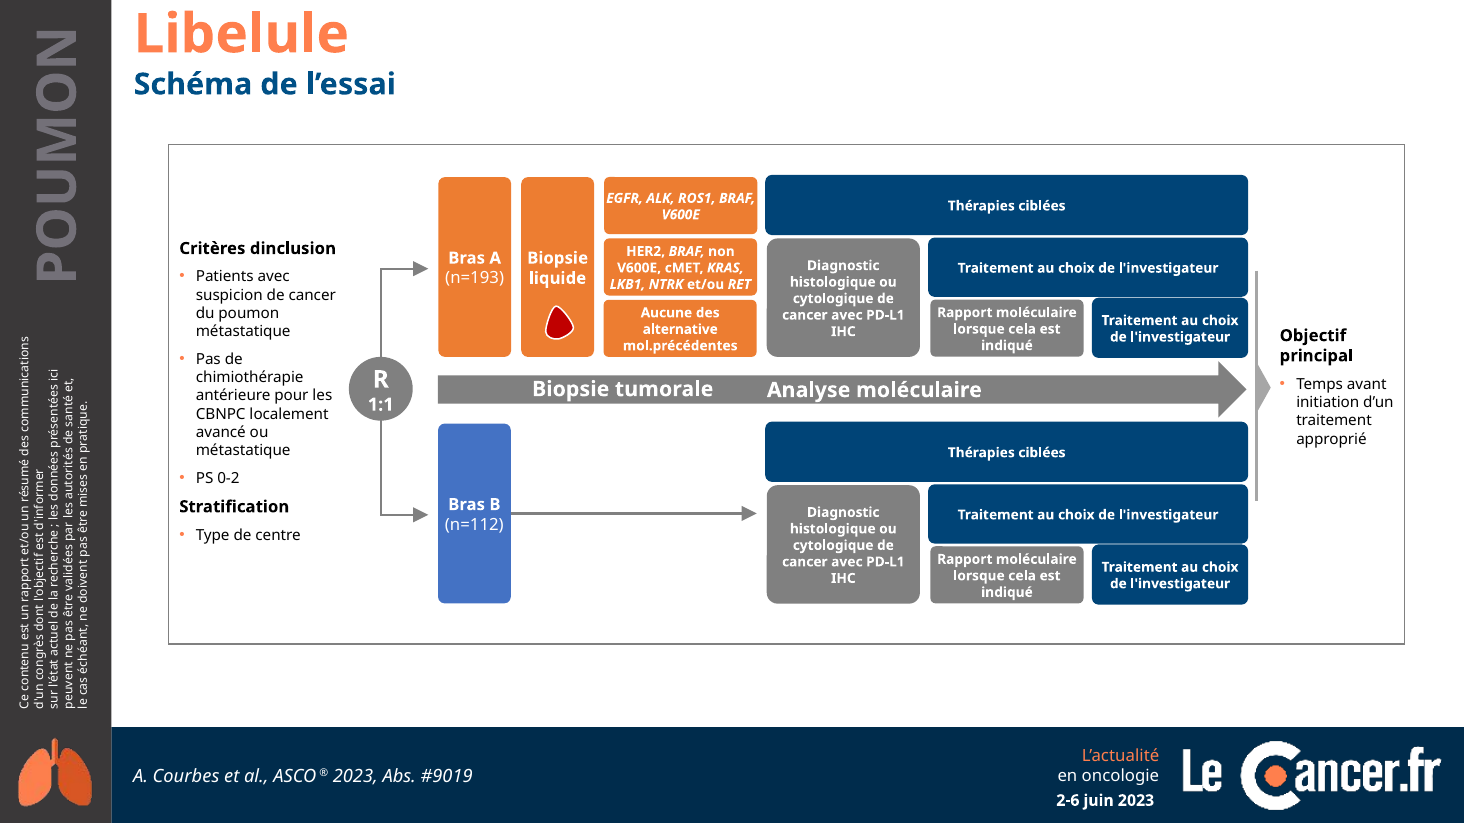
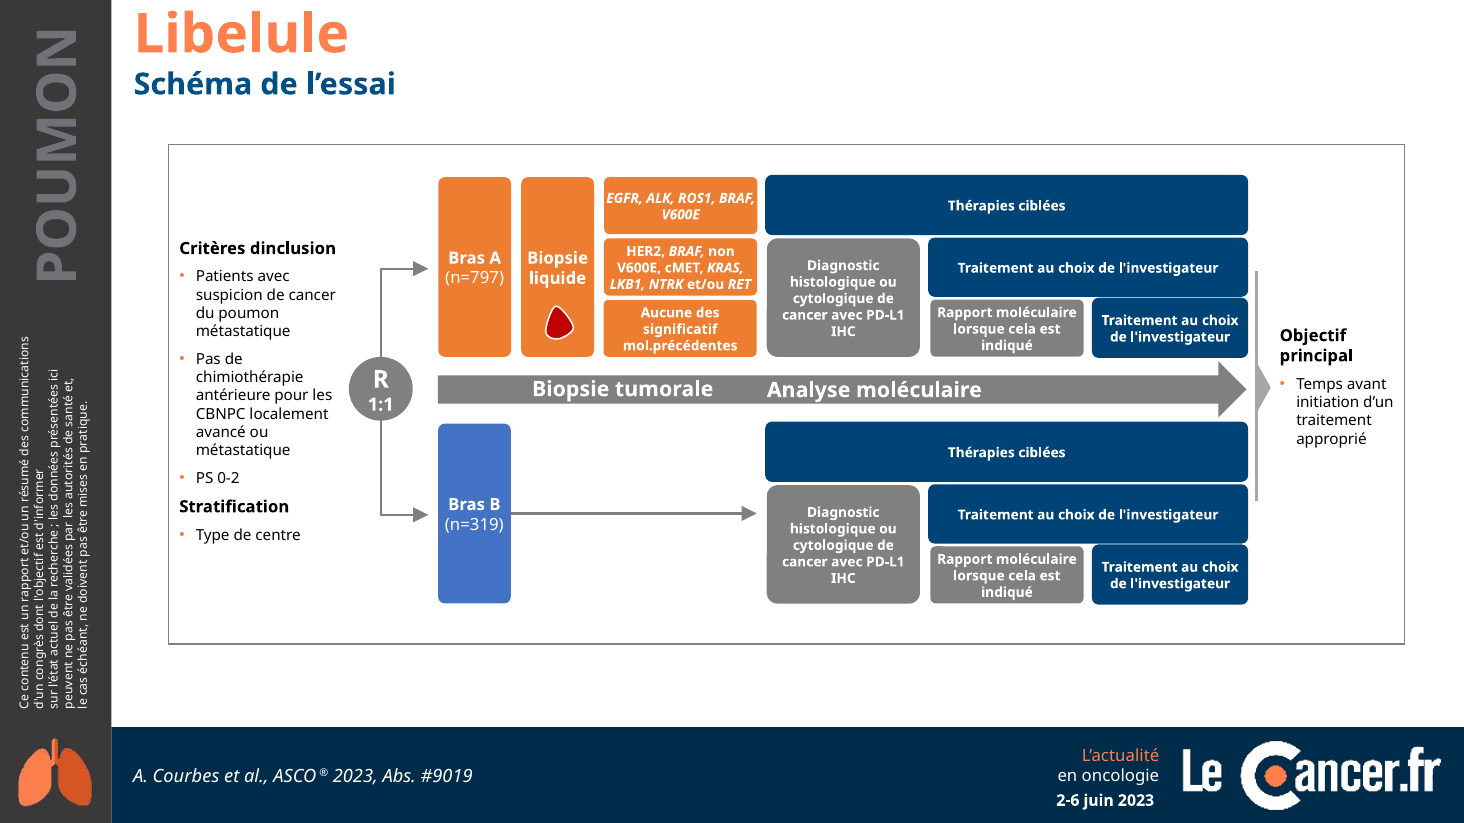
n=193: n=193 -> n=797 (475, 278)
alternative: alternative -> significatif (680, 329)
n=112: n=112 -> n=319 (474, 525)
